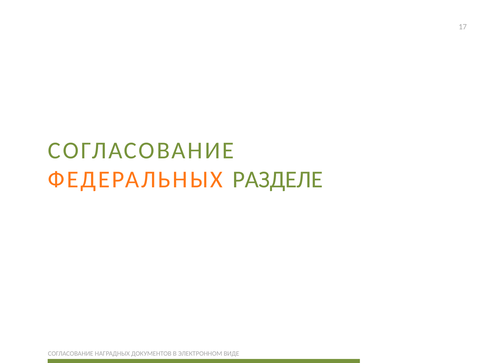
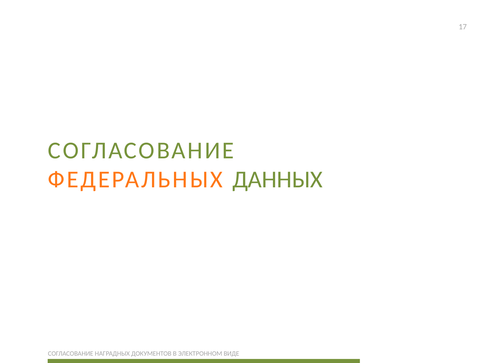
РАЗДЕЛЕ: РАЗДЕЛЕ -> ДАННЫХ (278, 180)
